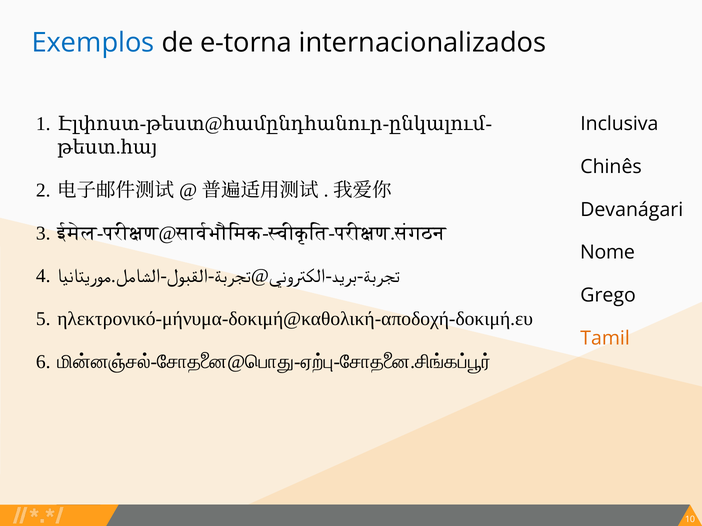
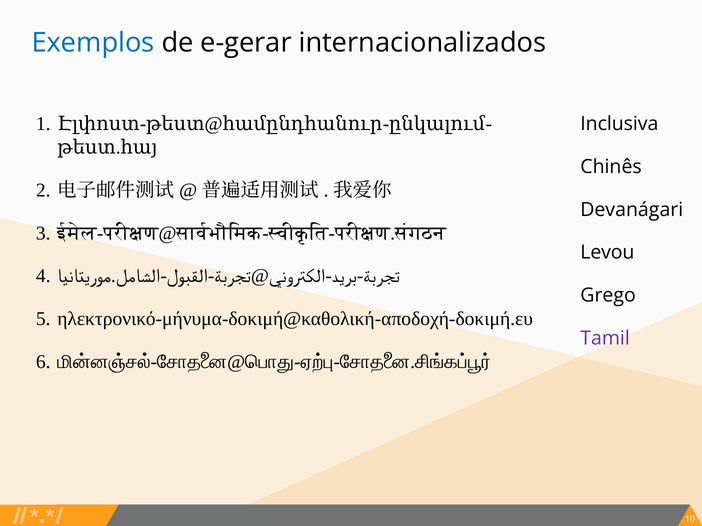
e-torna: e-torna -> e-gerar (246, 43)
Nome: Nome -> Levou (607, 253)
Tamil colour: orange -> purple (605, 339)
